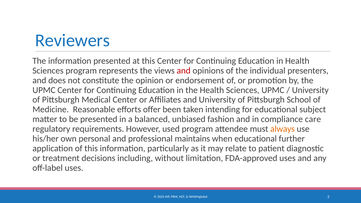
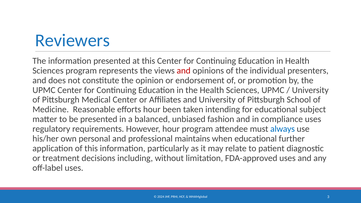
efforts offer: offer -> hour (152, 110)
compliance care: care -> uses (313, 119)
However used: used -> hour (171, 129)
always colour: orange -> blue (283, 129)
